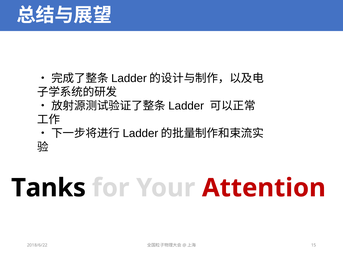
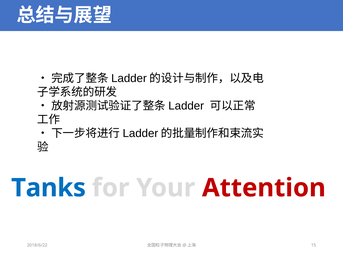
Tanks colour: black -> blue (48, 188)
